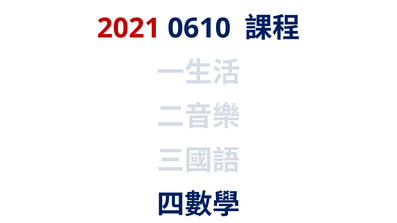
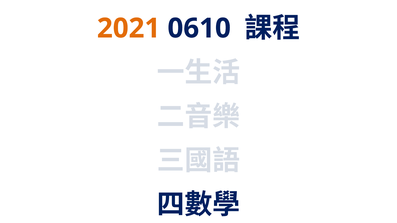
2021 colour: red -> orange (129, 28)
